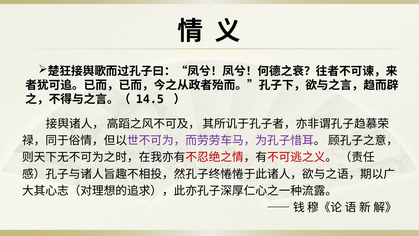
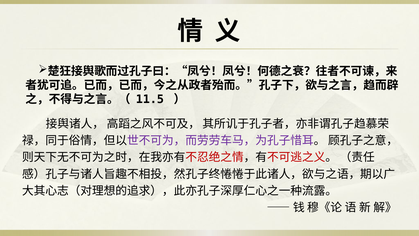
14.5: 14.5 -> 11.5 (150, 99)
